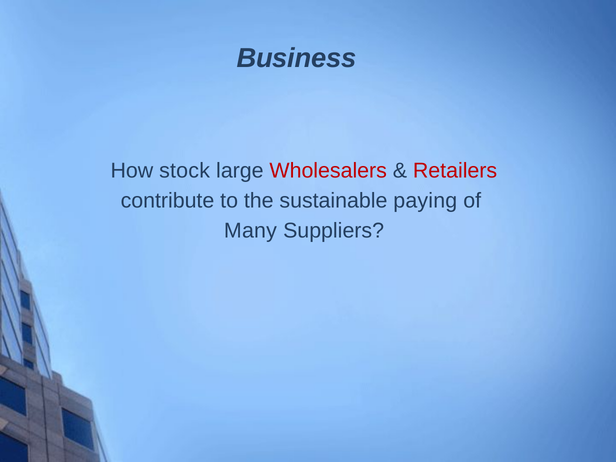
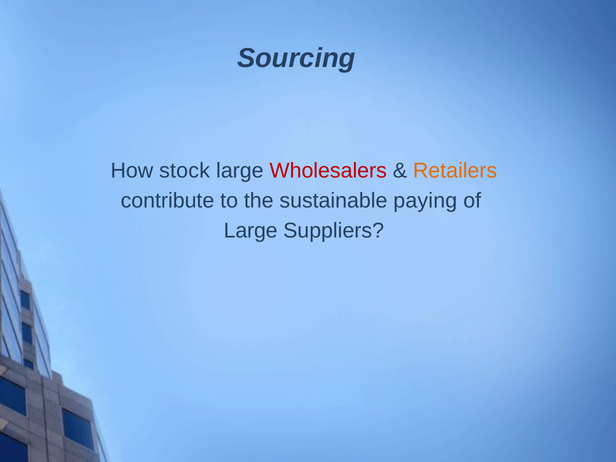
Business: Business -> Sourcing (296, 58)
Retailers colour: red -> orange (455, 171)
Many: Many -> Large (251, 231)
